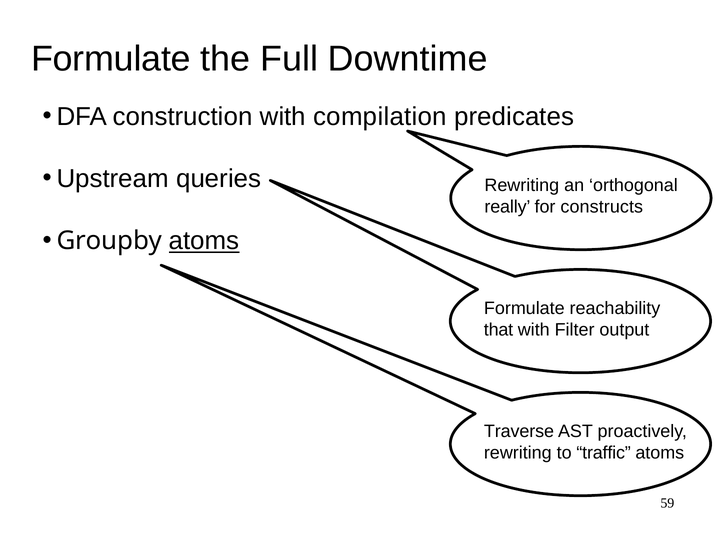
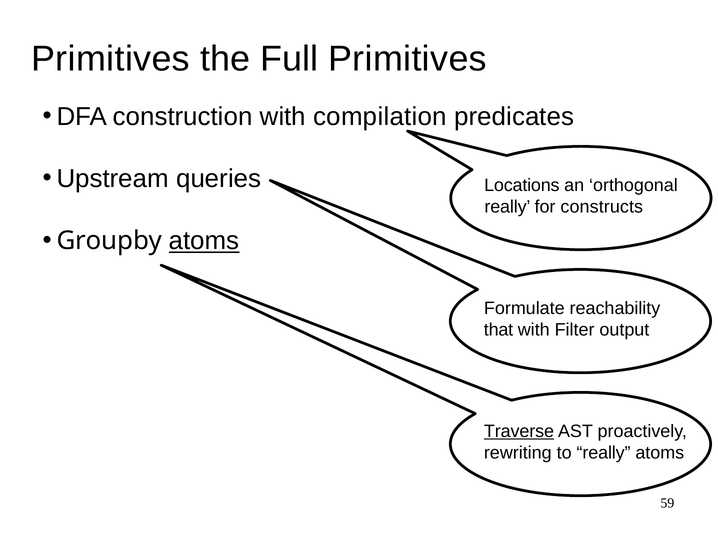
Formulate: Formulate -> Primitives (111, 59)
Full Downtime: Downtime -> Primitives (408, 59)
Rewriting: Rewriting -> Locations (522, 186)
Traverse underline: none -> present (519, 432)
to traffic: traffic -> really (604, 453)
